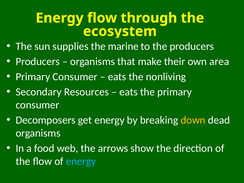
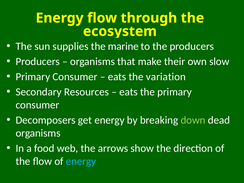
area: area -> slow (219, 62)
nonliving: nonliving -> variation (166, 77)
down colour: yellow -> light green (193, 120)
